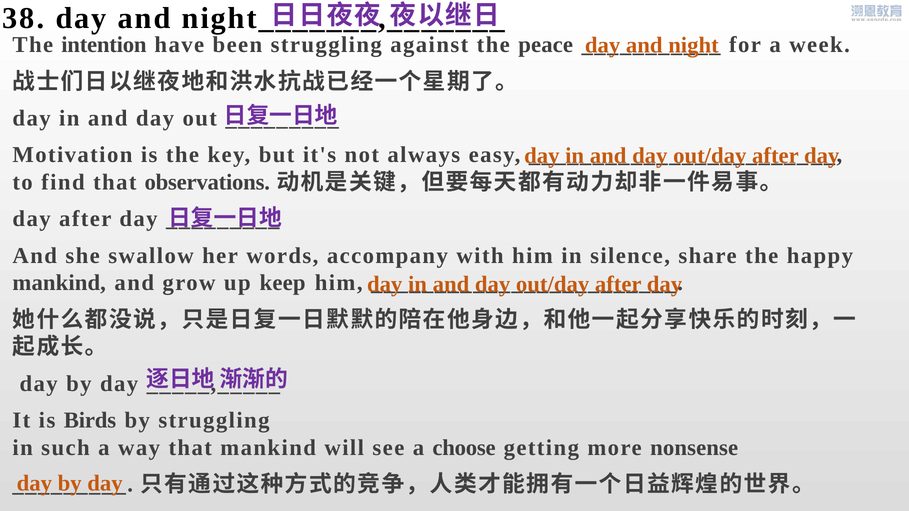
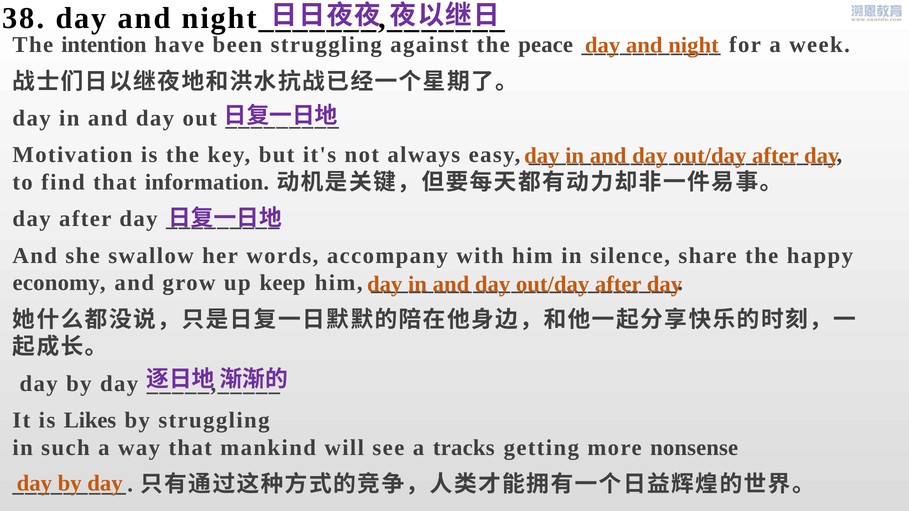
observations: observations -> information (207, 182)
mankind: mankind -> economy (59, 283)
Birds: Birds -> Likes (90, 421)
choose: choose -> tracks (464, 448)
